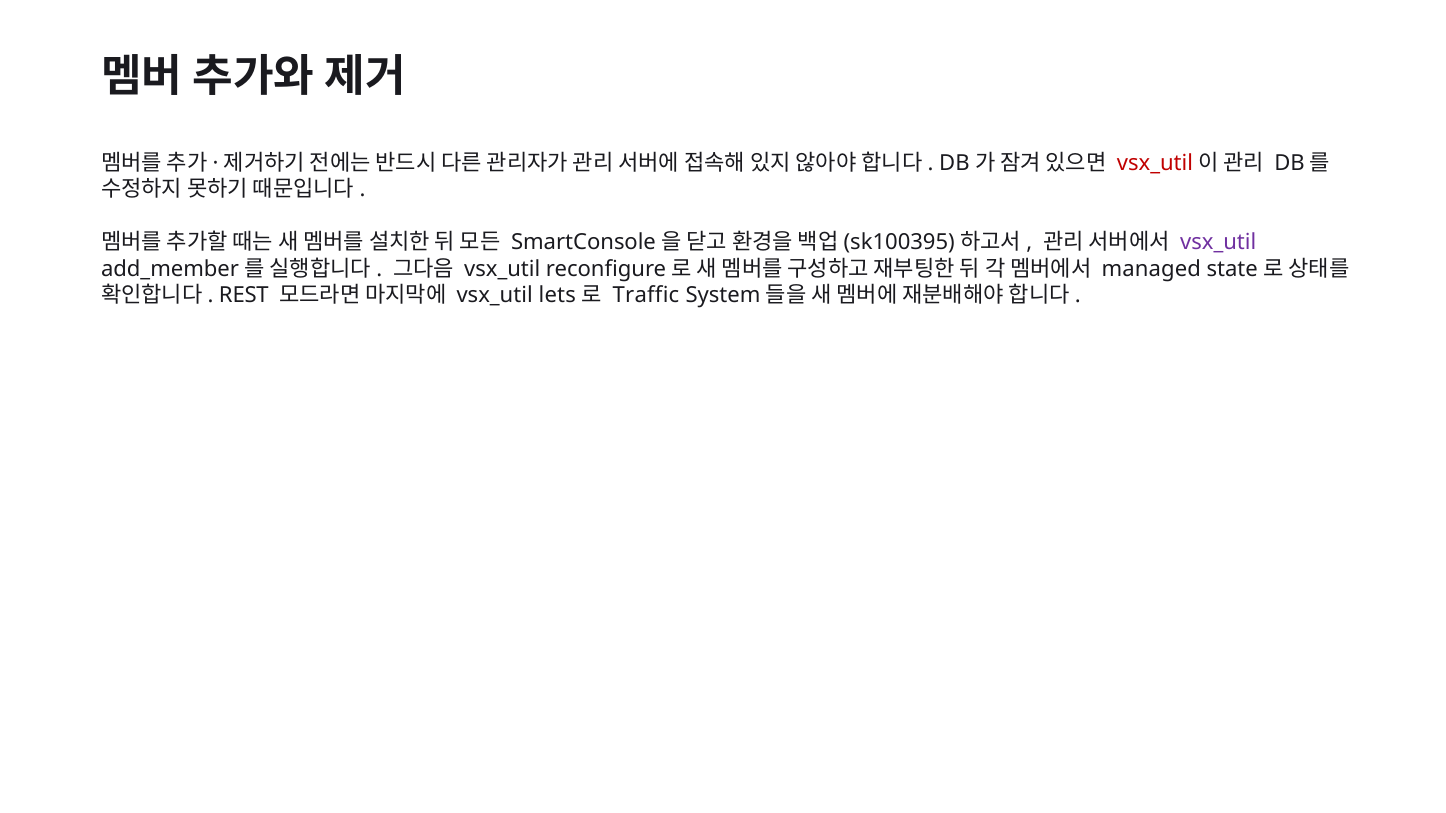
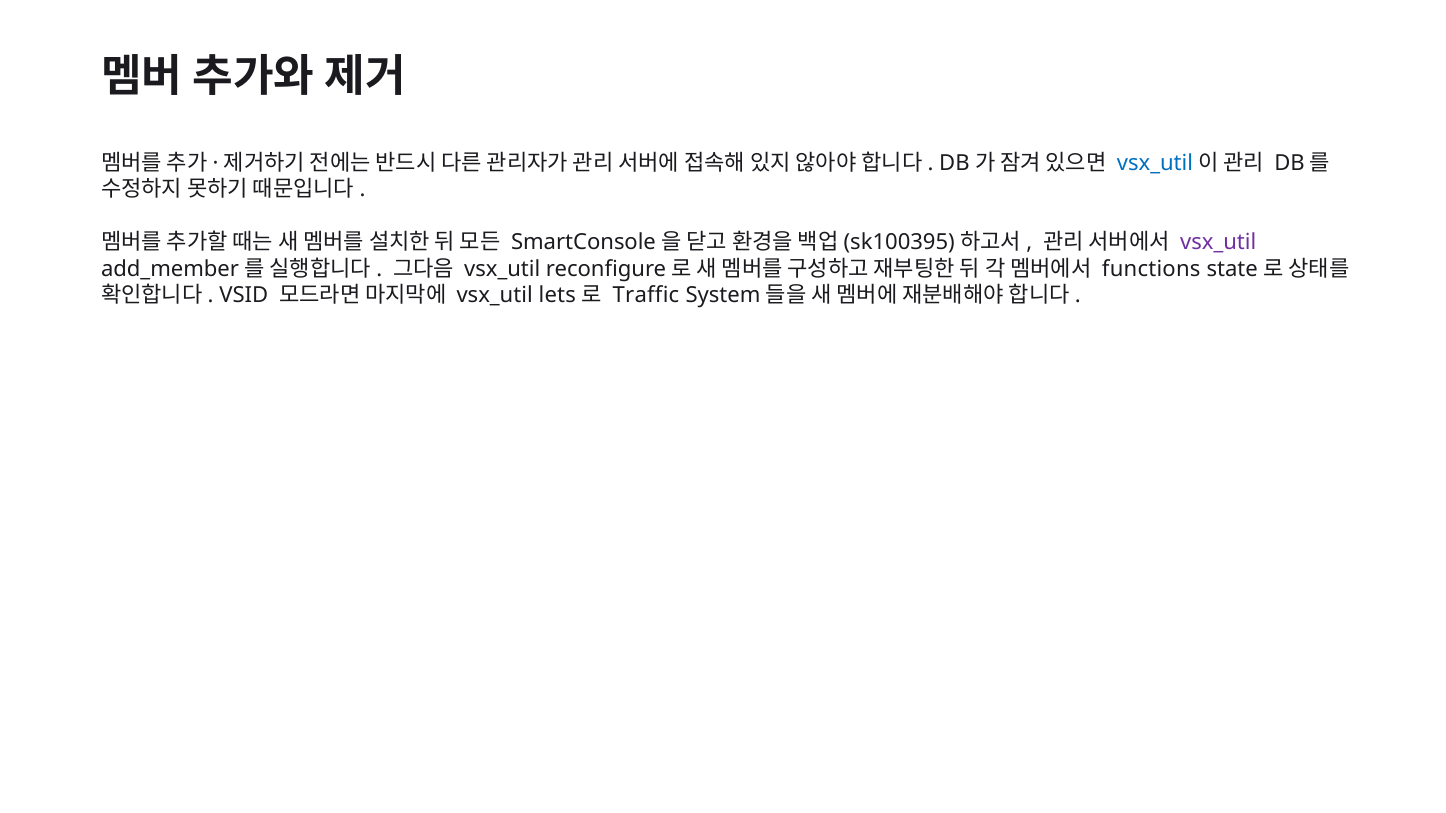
vsx_util colour: red -> blue (1155, 163)
managed: managed -> functions (1151, 269)
REST: REST -> VSID (244, 295)
